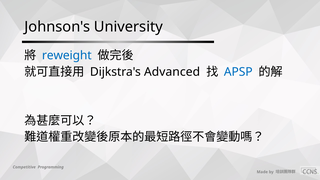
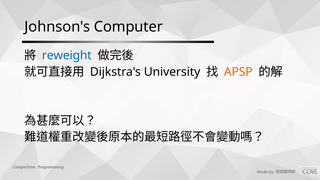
University: University -> Computer (128, 27)
Advanced: Advanced -> University (172, 72)
APSP colour: blue -> orange (238, 72)
